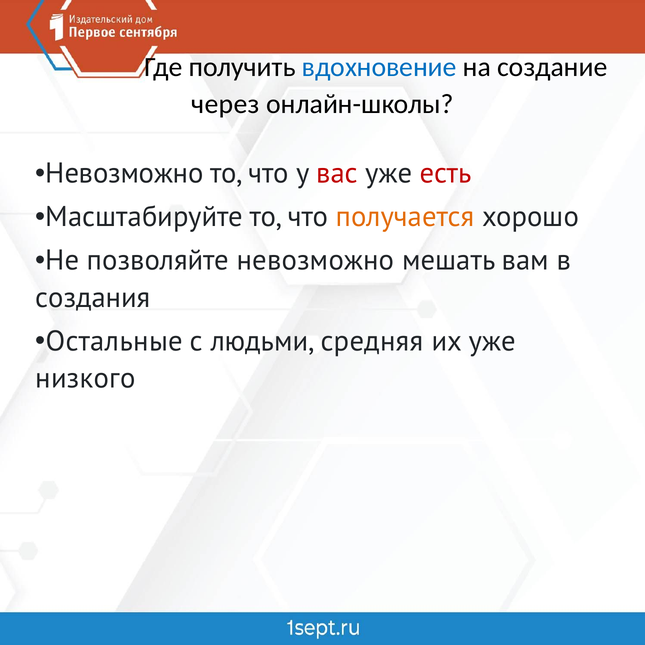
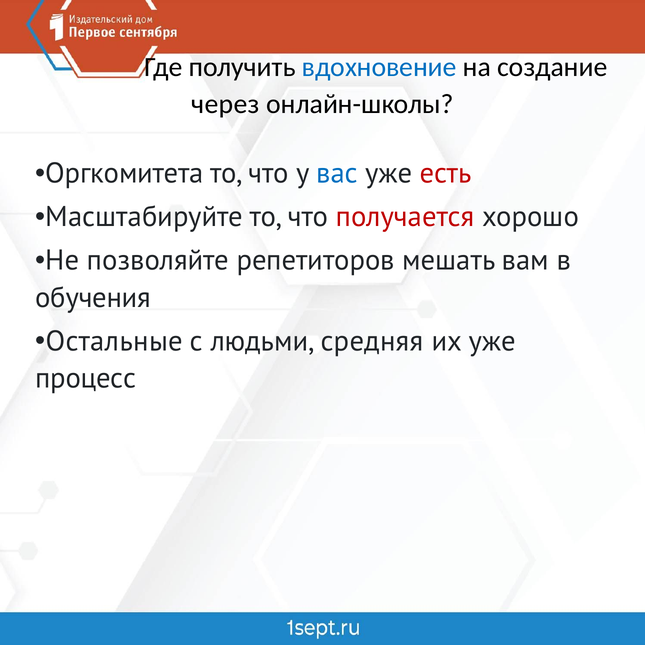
Невозможно: Невозможно -> Оргкомитета (125, 173)
вас colour: red -> blue (337, 173)
получается colour: orange -> red (405, 217)
позволяйте невозможно: невозможно -> репетиторов (316, 260)
создания: создания -> обучения (93, 298)
низкого: низкого -> процесс (86, 378)
